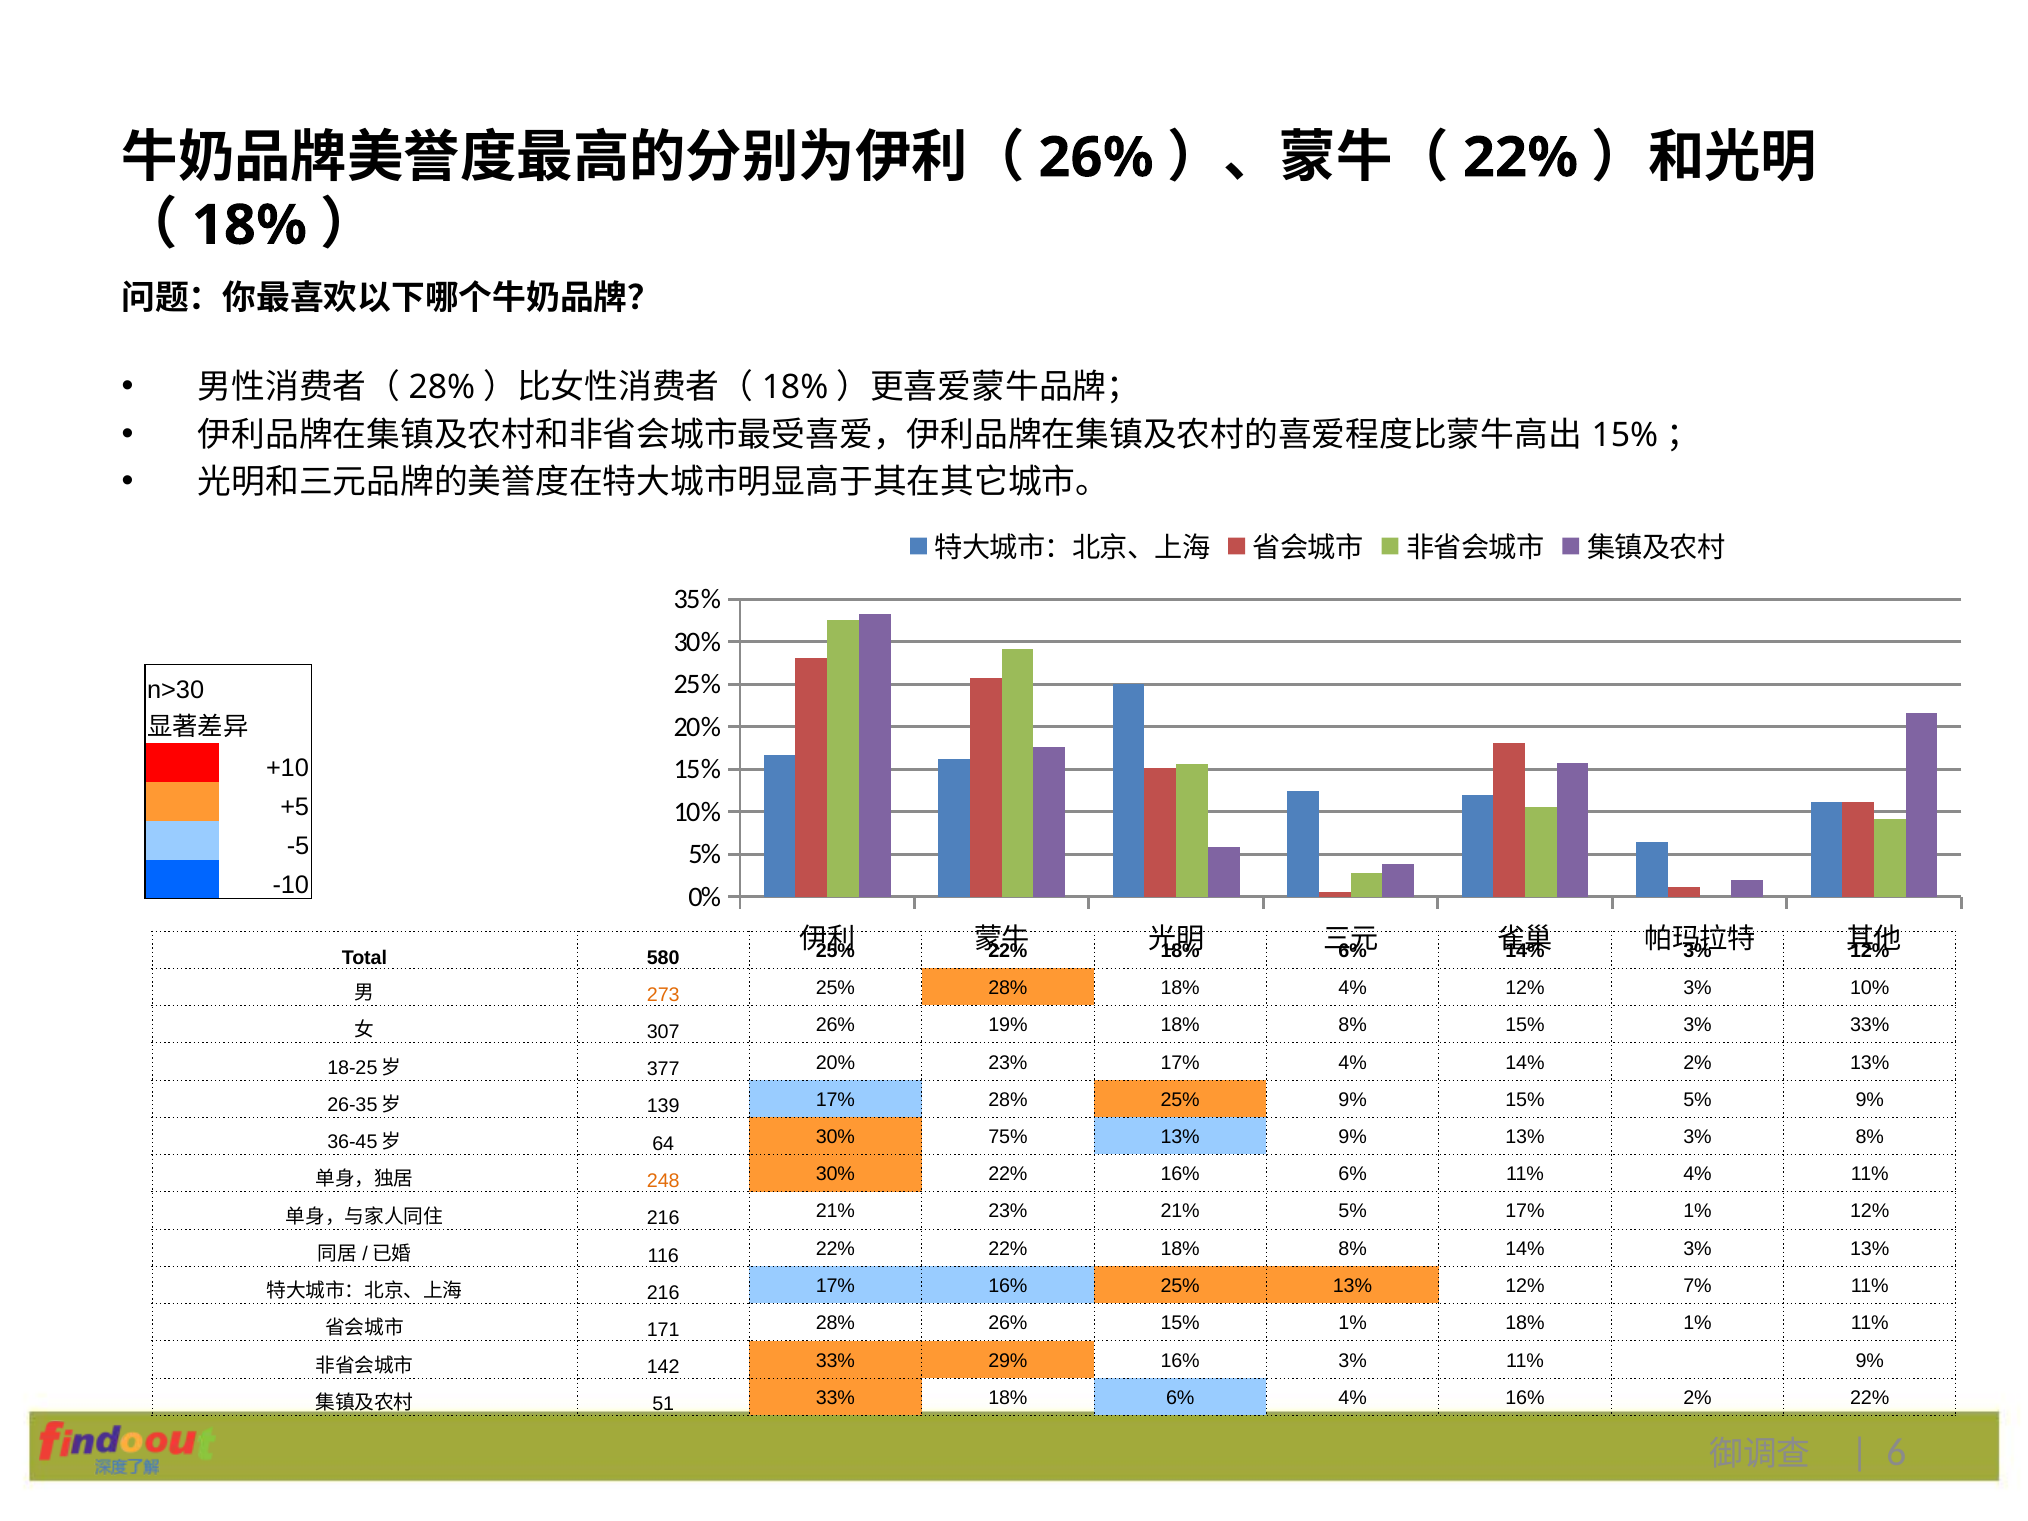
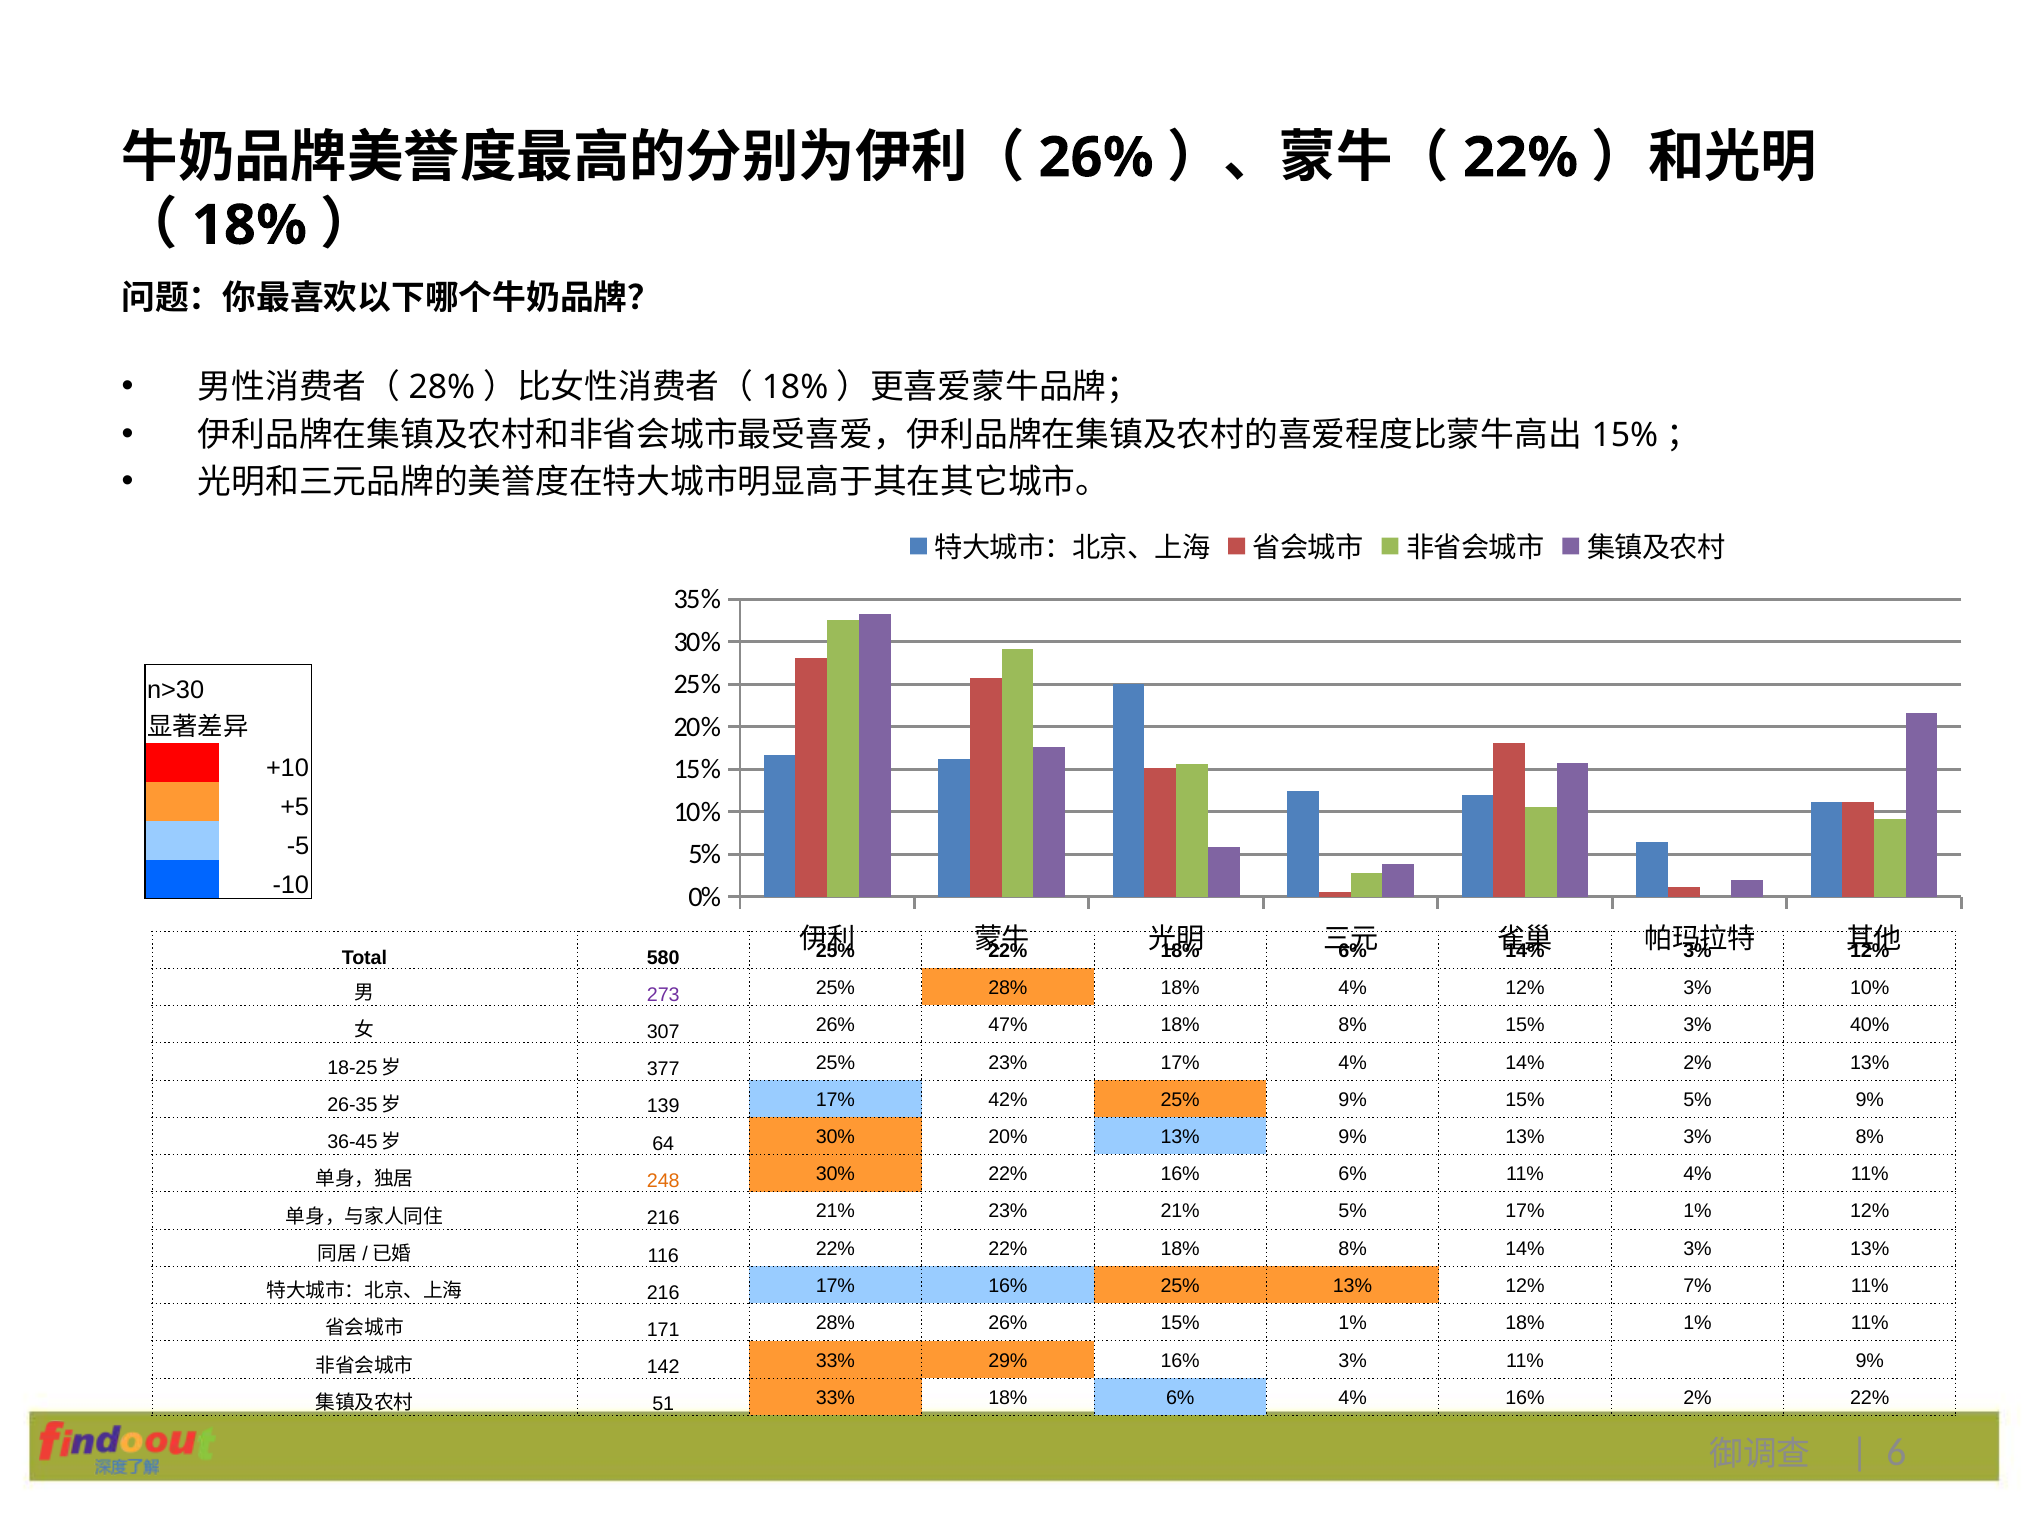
273 colour: orange -> purple (663, 995)
19%: 19% -> 47% (1008, 1025)
3% 33%: 33% -> 40% (1870, 1025)
377 20%: 20% -> 25% (835, 1063)
17% 28%: 28% -> 42% (1008, 1100)
30% 75%: 75% -> 20% (1008, 1137)
